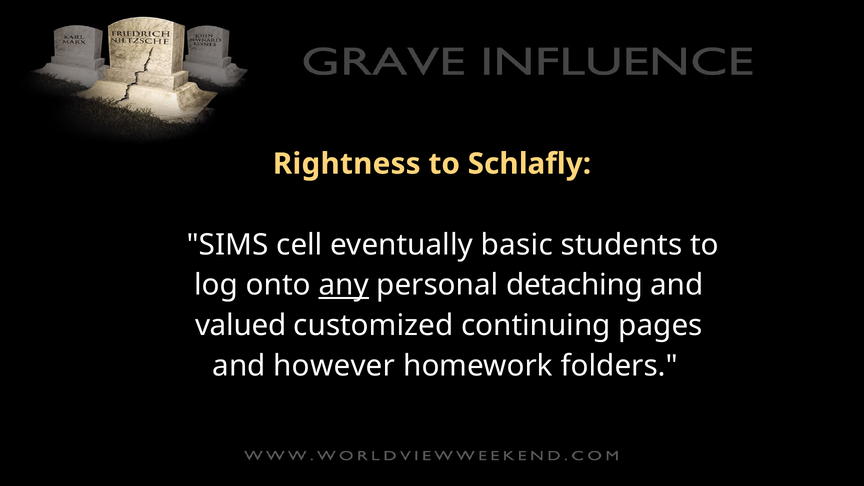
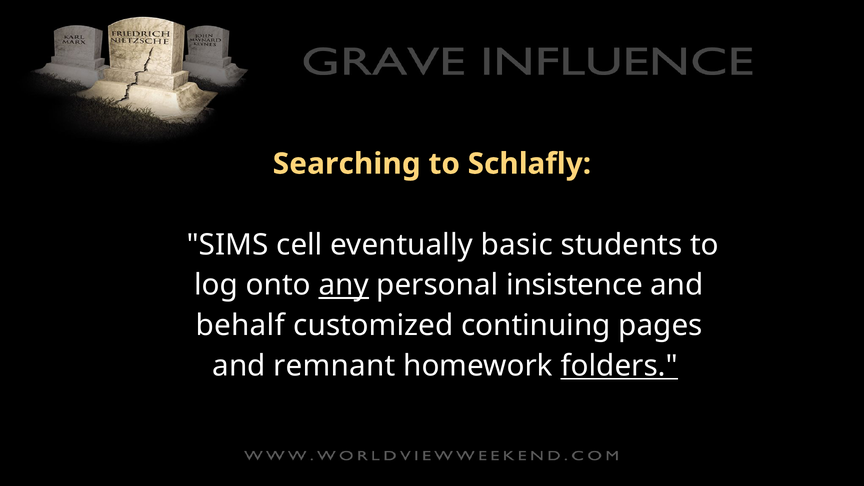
Rightness: Rightness -> Searching (347, 164)
detaching: detaching -> insistence (574, 285)
valued: valued -> behalf (240, 326)
however: however -> remnant (334, 366)
folders underline: none -> present (619, 366)
